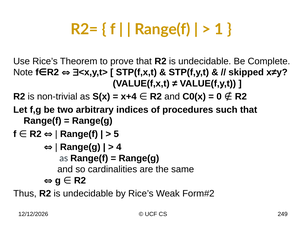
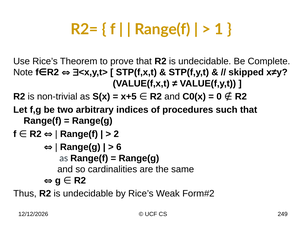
x+4: x+4 -> x+5 (129, 97)
5: 5 -> 2 (116, 134)
4: 4 -> 6 (119, 147)
